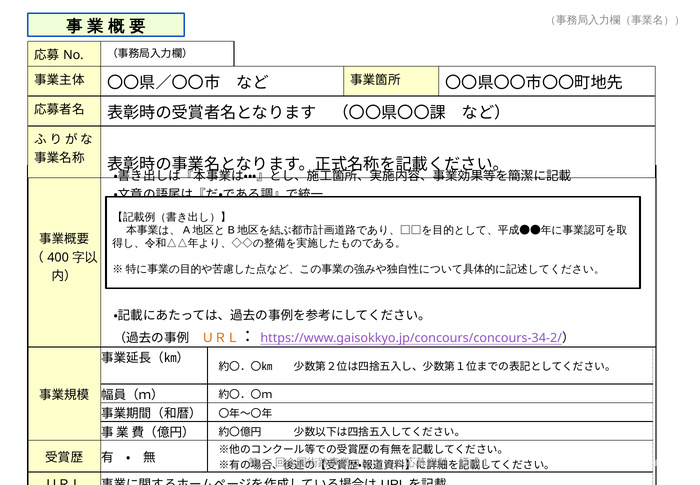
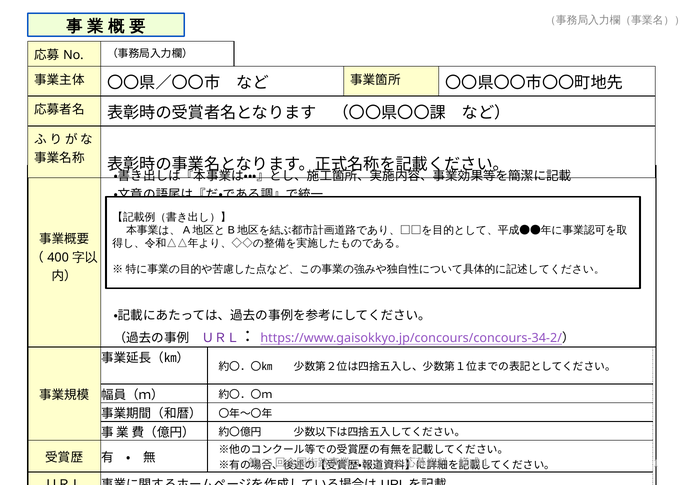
ＵＲＬ colour: orange -> purple (221, 338)
